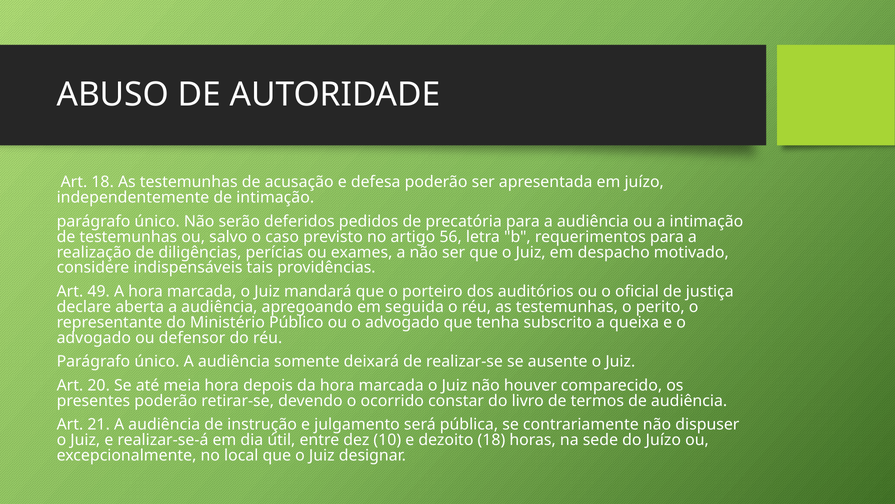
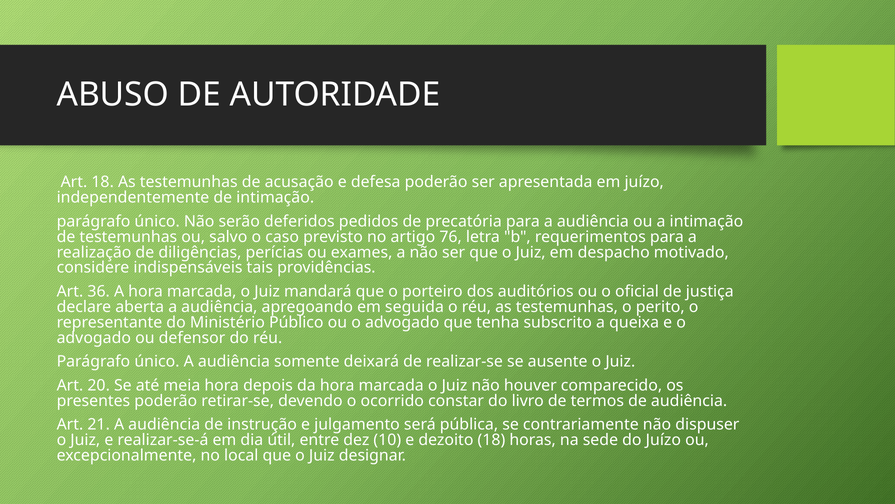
56: 56 -> 76 (451, 237)
49: 49 -> 36 (99, 291)
